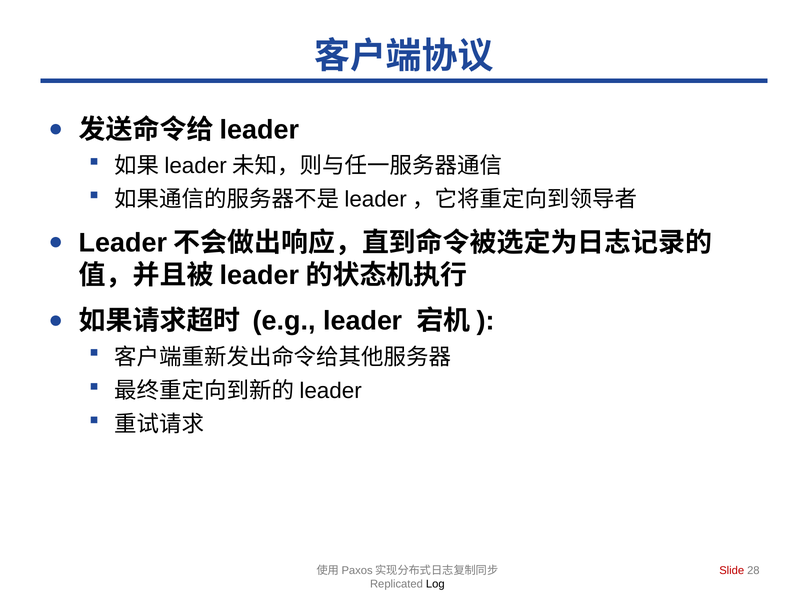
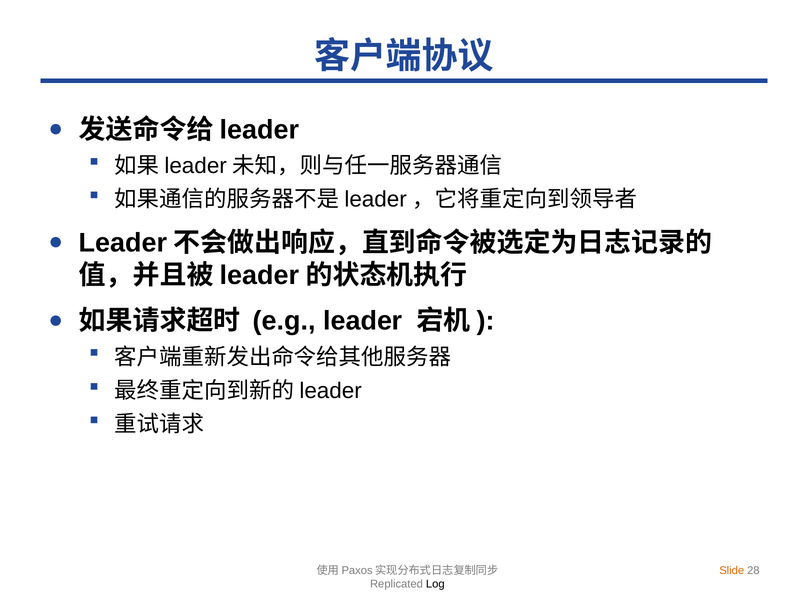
Slide colour: red -> orange (732, 570)
